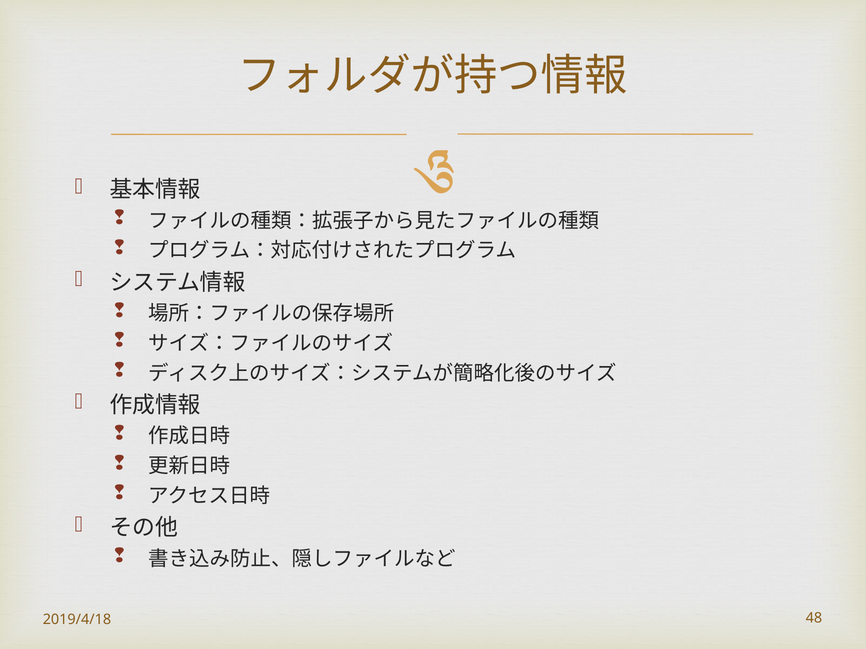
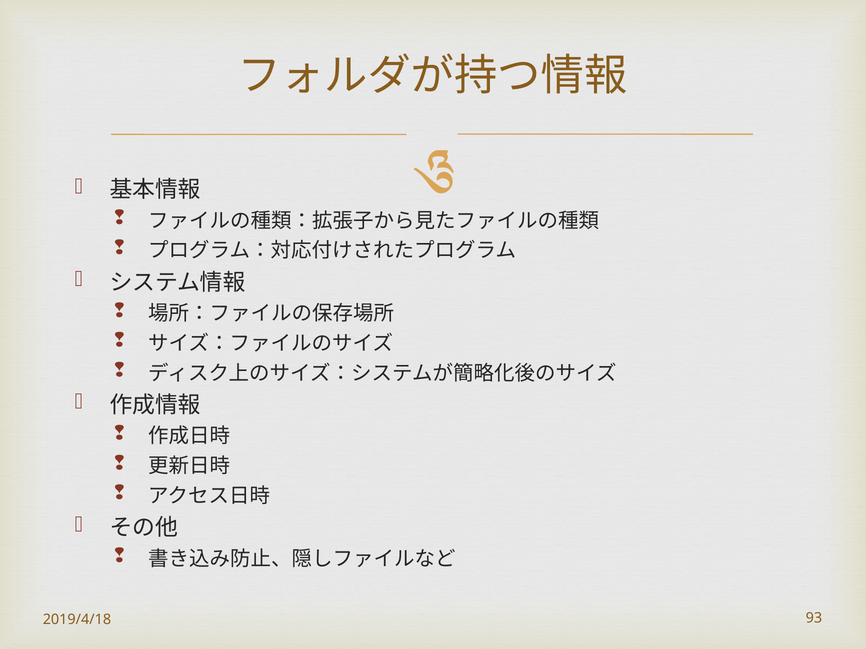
48: 48 -> 93 (814, 619)
